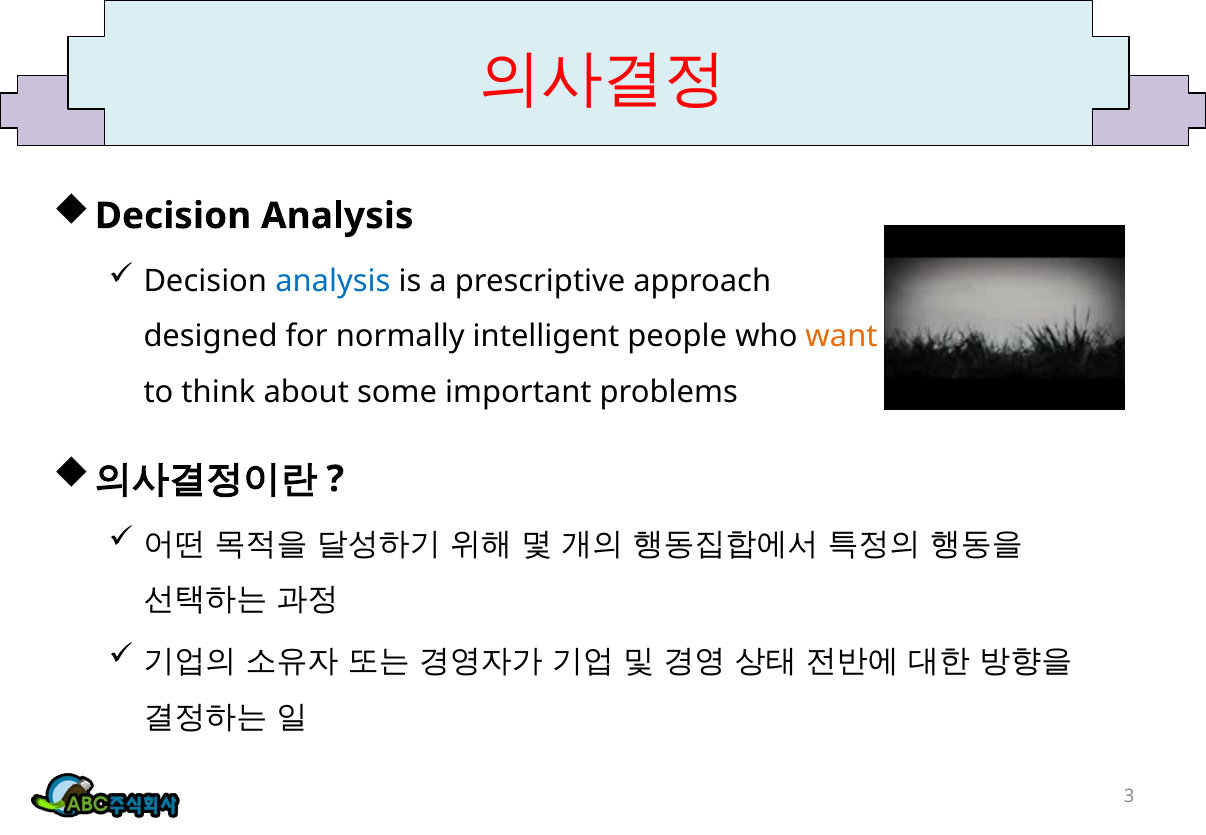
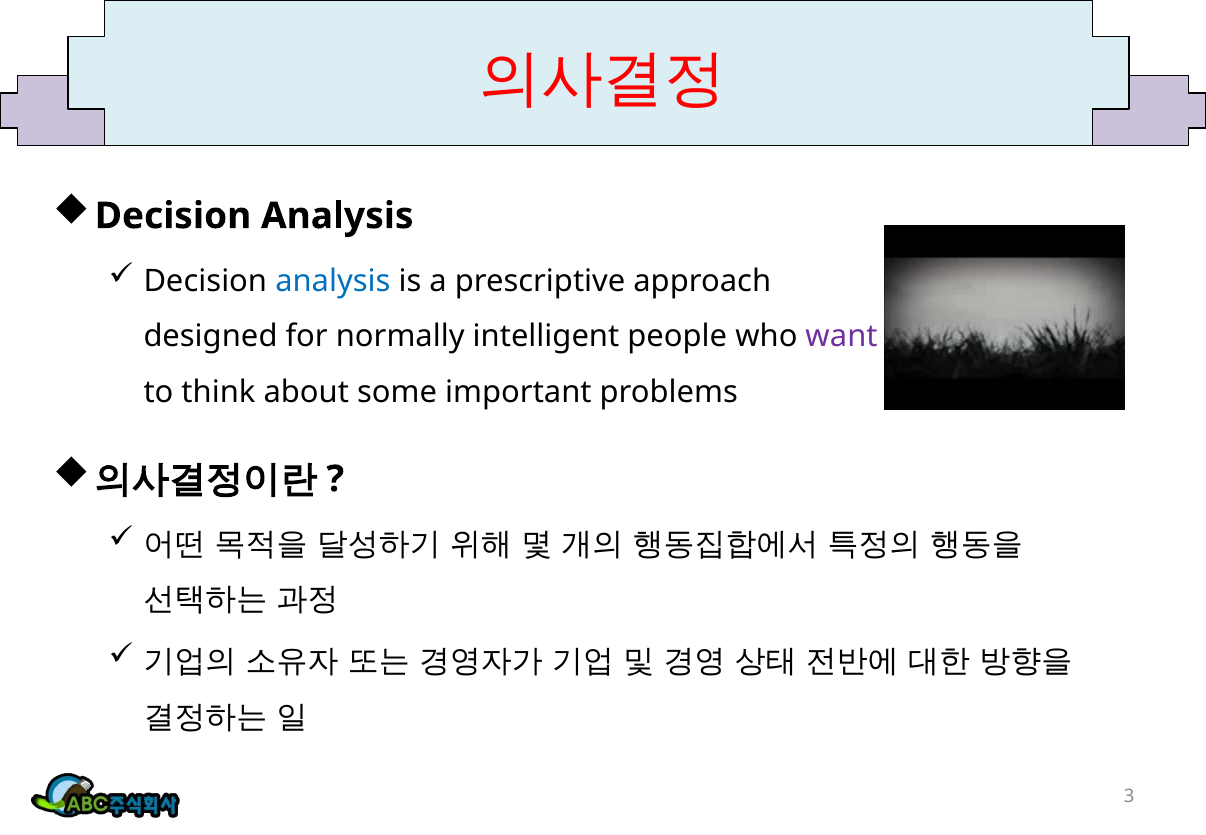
want colour: orange -> purple (842, 337)
